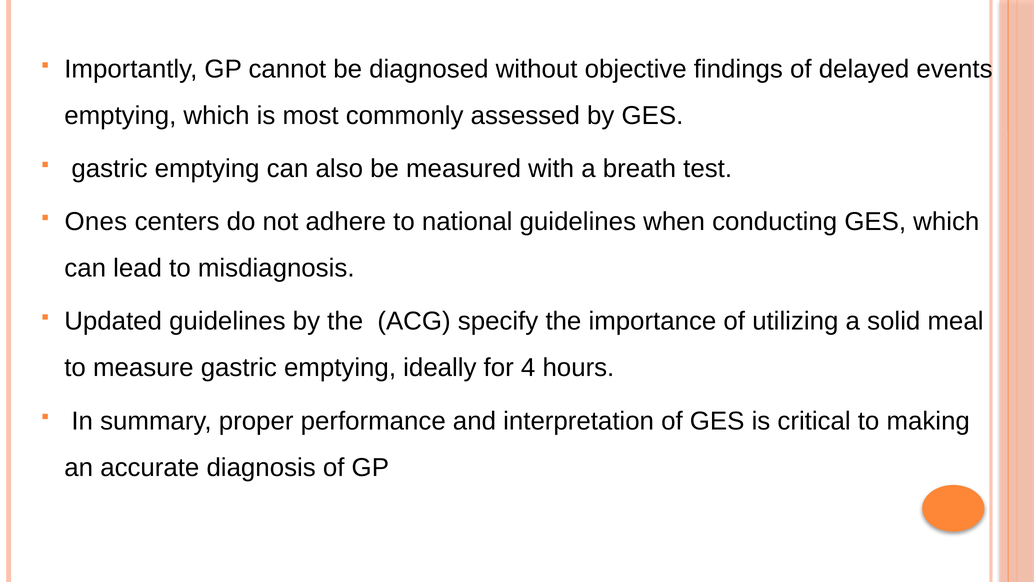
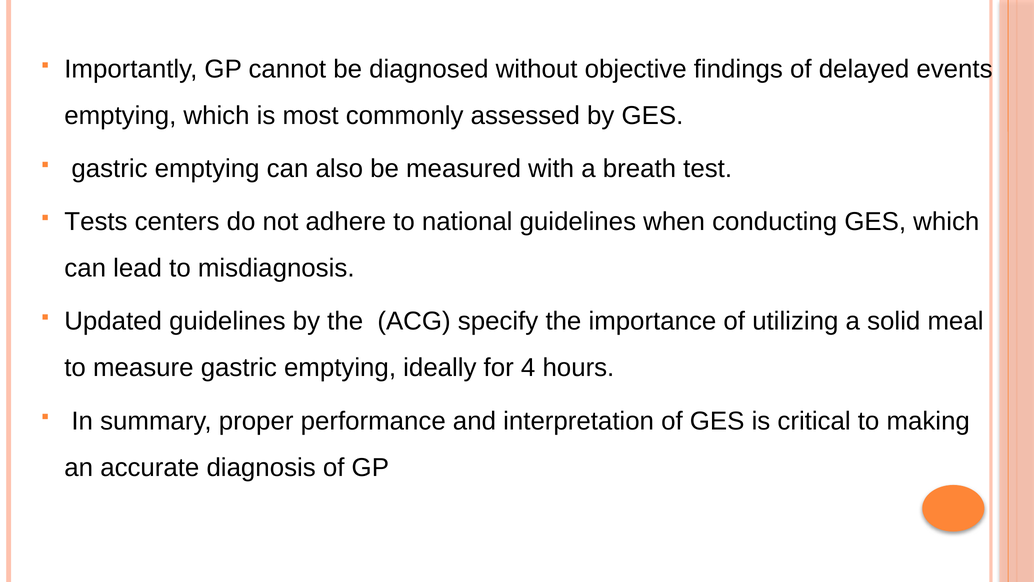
Ones: Ones -> Tests (96, 222)
